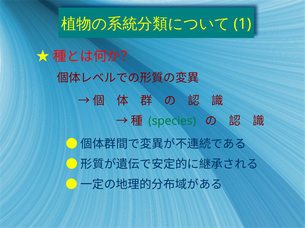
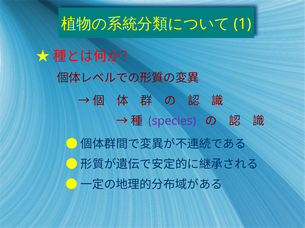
species colour: green -> purple (172, 121)
